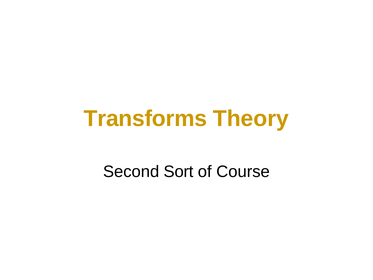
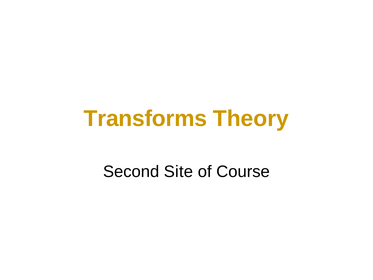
Sort: Sort -> Site (178, 171)
